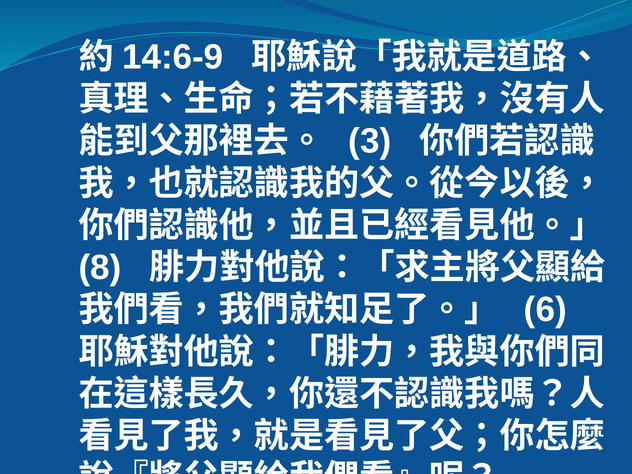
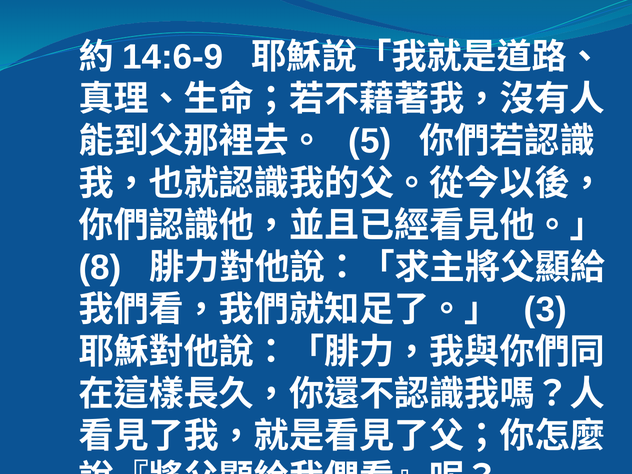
3: 3 -> 5 (370, 141)
6: 6 -> 3 (545, 310)
